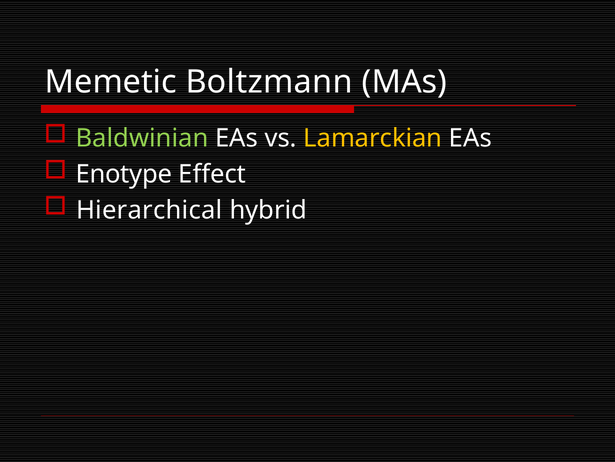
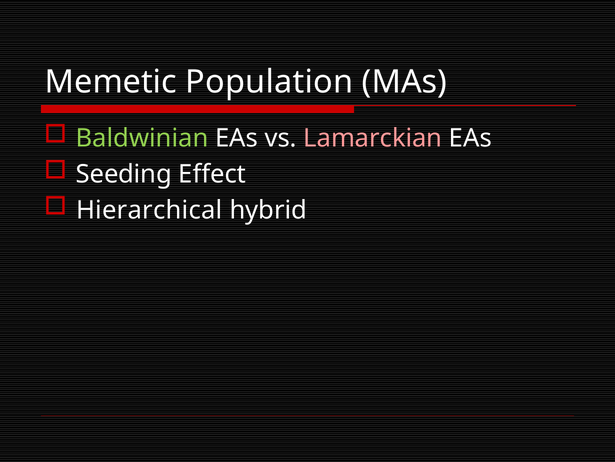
Boltzmann: Boltzmann -> Population (269, 82)
Lamarckian colour: yellow -> pink (373, 138)
Enotype: Enotype -> Seeding (124, 174)
